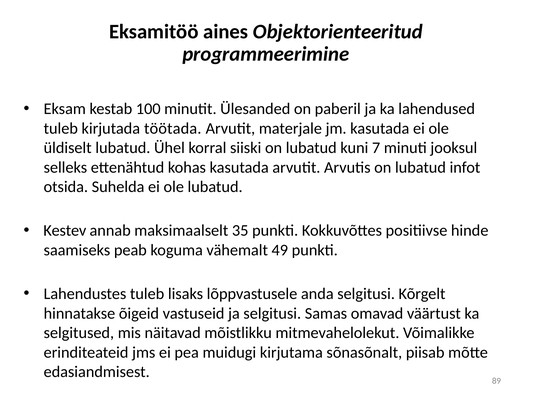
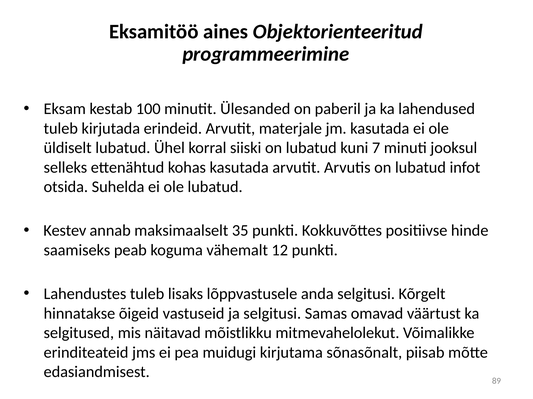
töötada: töötada -> erindeid (173, 129)
49: 49 -> 12 (280, 251)
